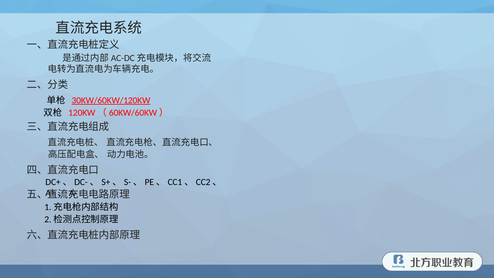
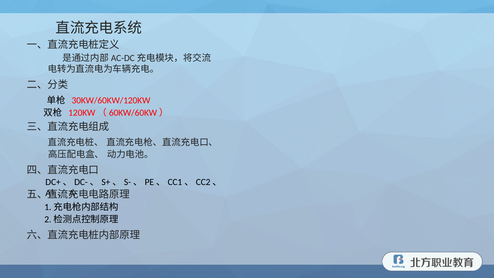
30KW/60KW/120KW underline: present -> none (111, 100)
